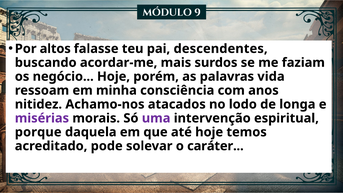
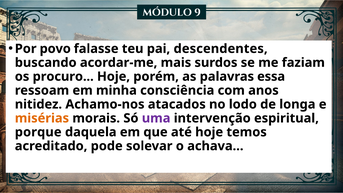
altos: altos -> povo (55, 49)
negócio: negócio -> procuro (63, 76)
vida: vida -> essa (271, 76)
misérias colour: purple -> orange (42, 118)
caráter: caráter -> achava (215, 146)
